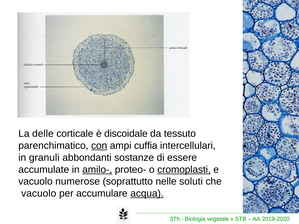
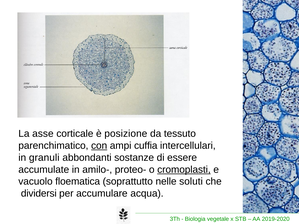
delle: delle -> asse (43, 134)
discoidale: discoidale -> posizione (126, 134)
amilo- underline: present -> none (97, 170)
numerose: numerose -> floematica (78, 182)
vacuolo: vacuolo -> dividersi (39, 194)
acqua underline: present -> none (147, 194)
